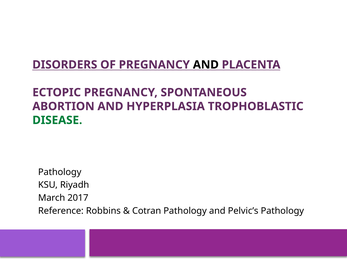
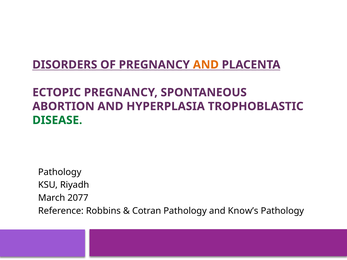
AND colour: black -> orange (206, 65)
2017: 2017 -> 2077 (78, 198)
Pelvic’s: Pelvic’s -> Know’s (243, 211)
